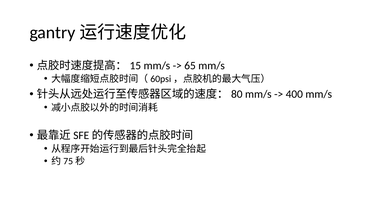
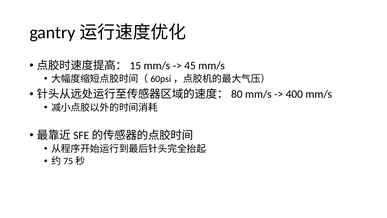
65: 65 -> 45 (190, 65)
